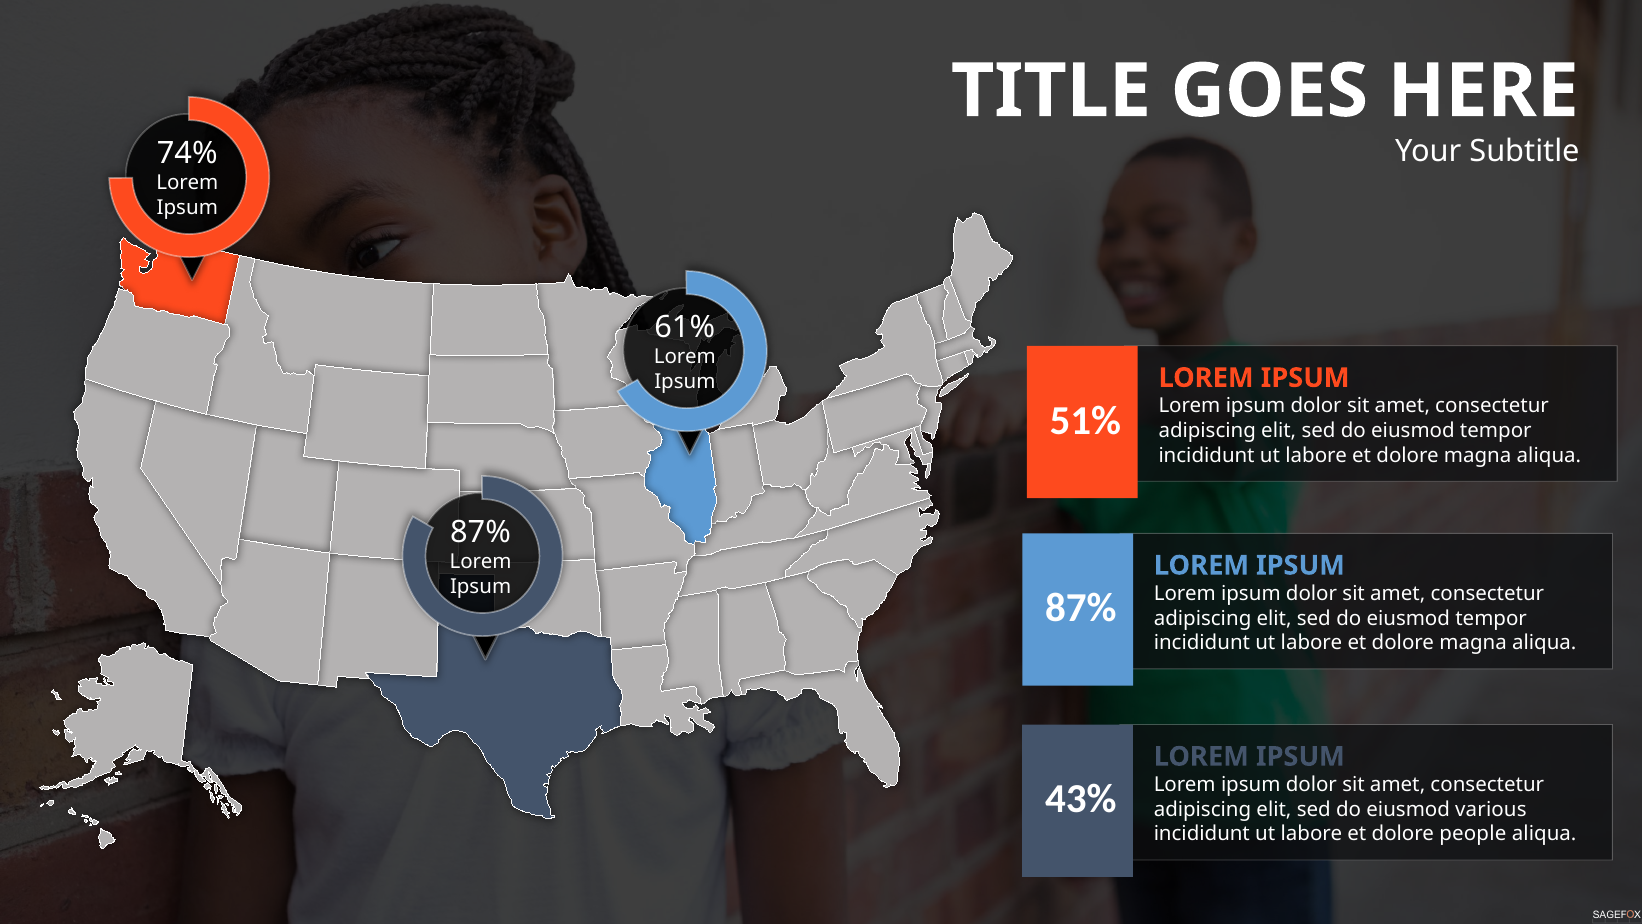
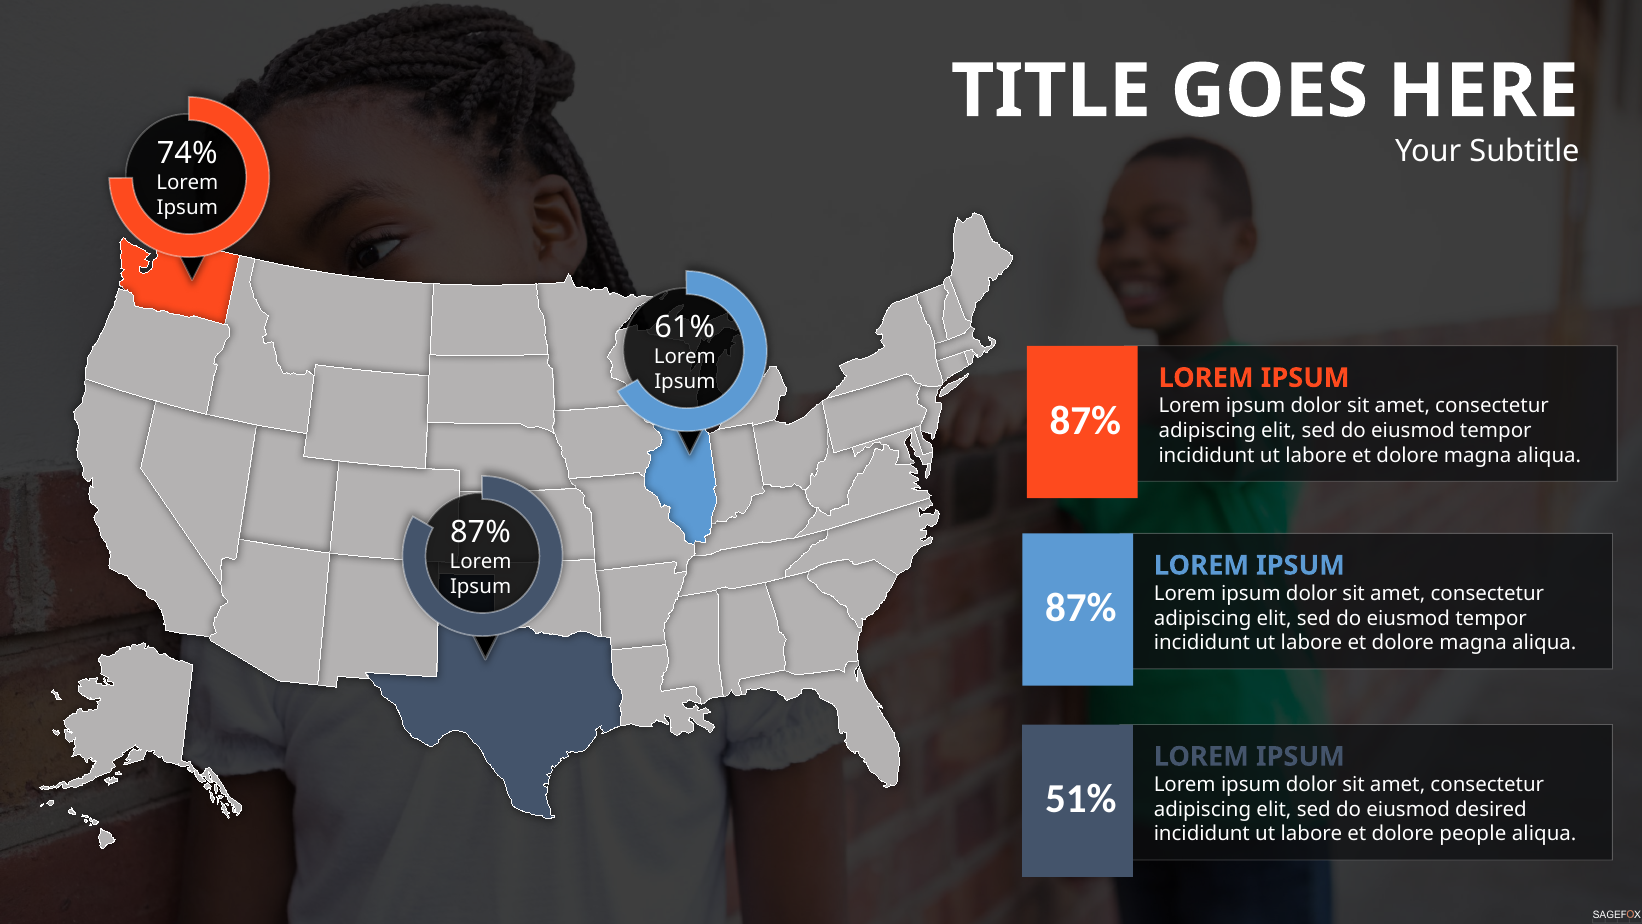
51%: 51% -> 87% (1085, 420)
43%: 43% -> 51% (1081, 799)
various: various -> desired (1491, 809)
